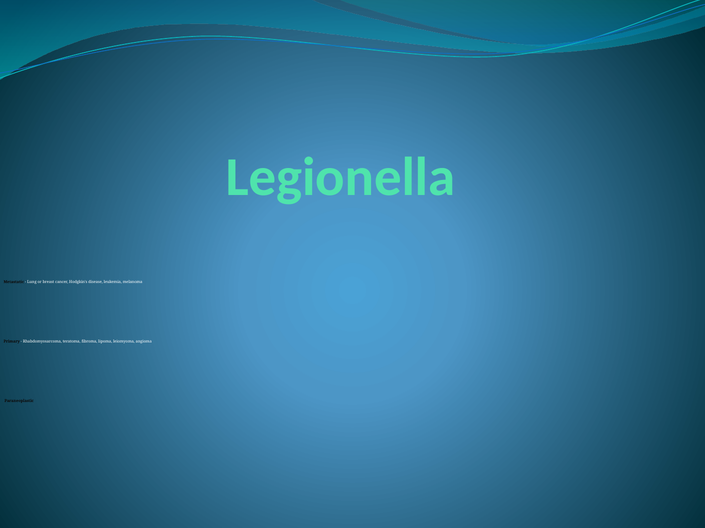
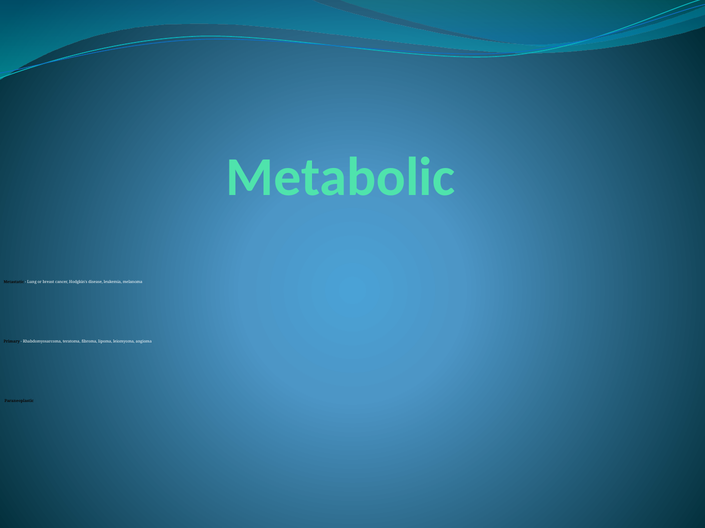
Legionella: Legionella -> Metabolic (340, 177)
